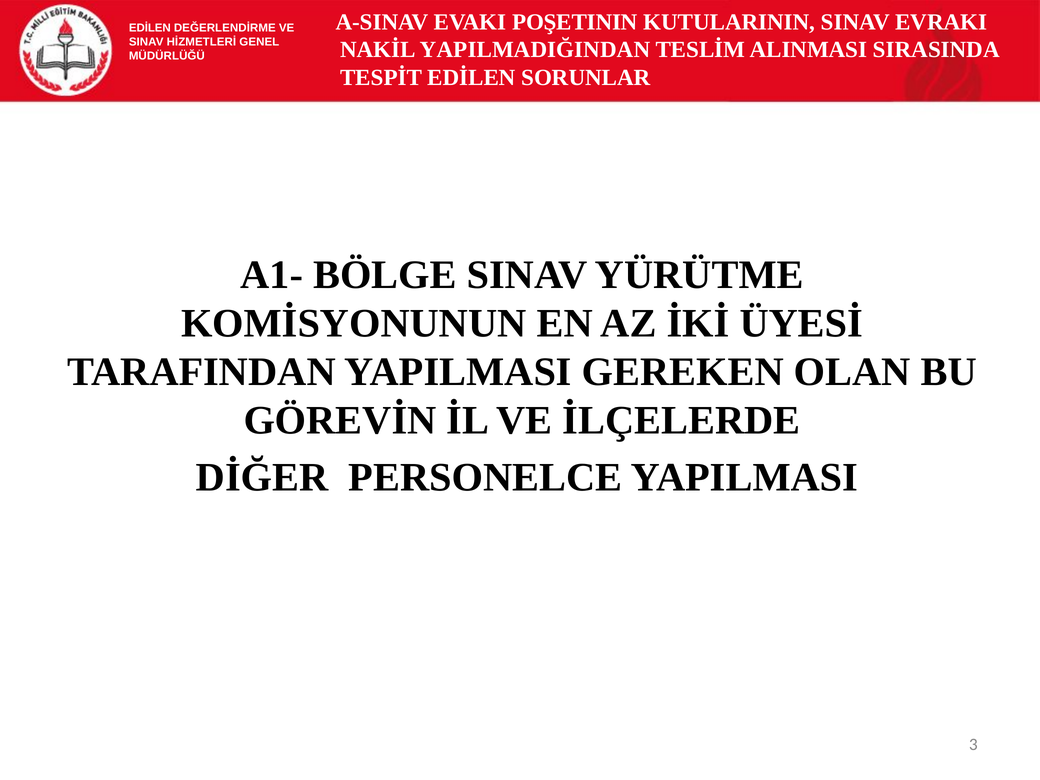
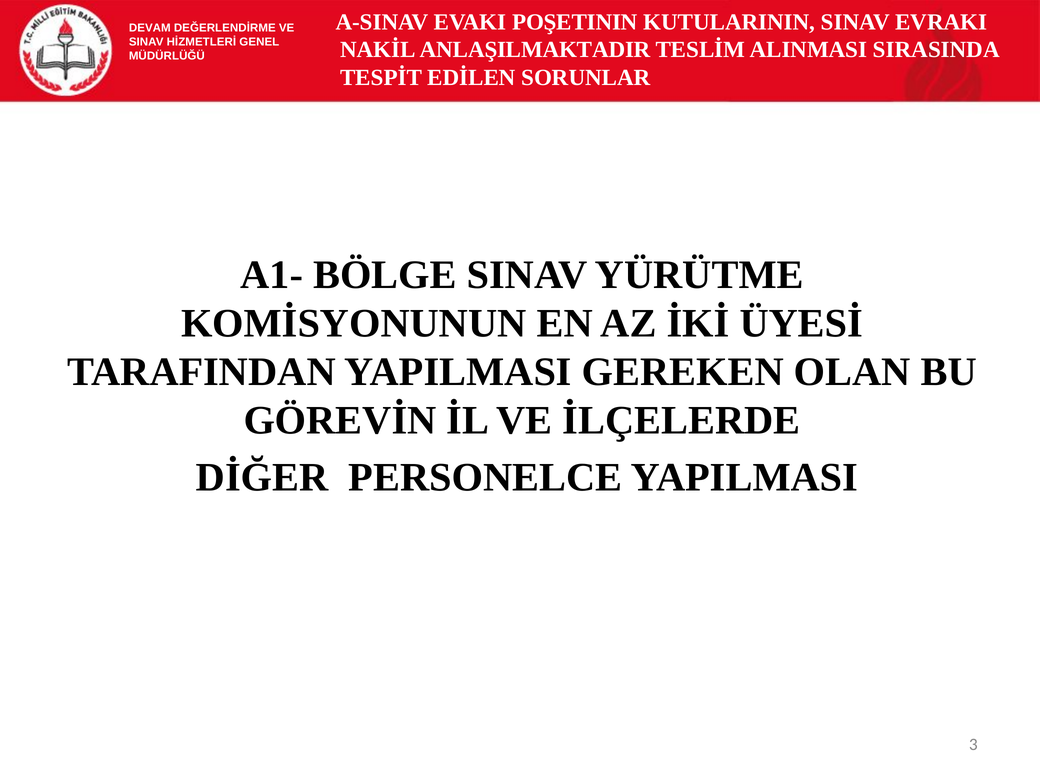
EDİLEN: EDİLEN -> DEVAM (150, 28)
YAPILMADIĞINDAN: YAPILMADIĞINDAN -> ANLAŞILMAKTADIR (535, 50)
